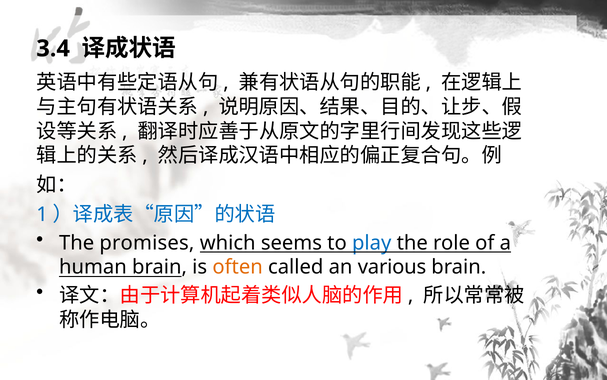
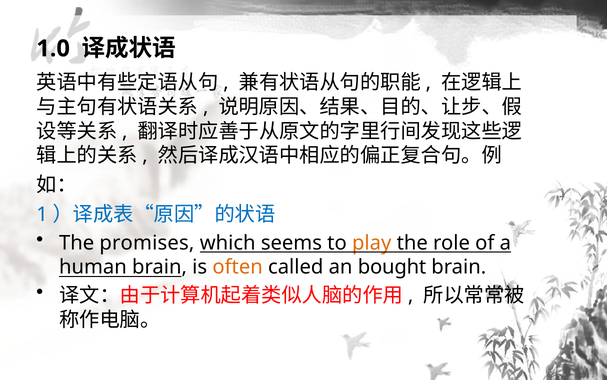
3.4: 3.4 -> 1.0 (53, 48)
play colour: blue -> orange (372, 242)
various: various -> bought (392, 267)
